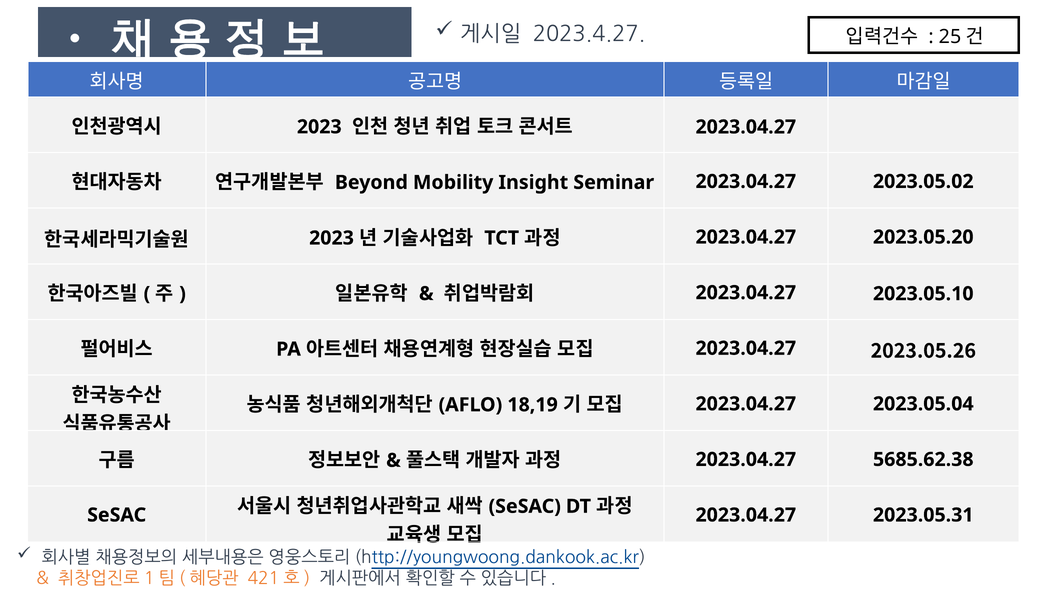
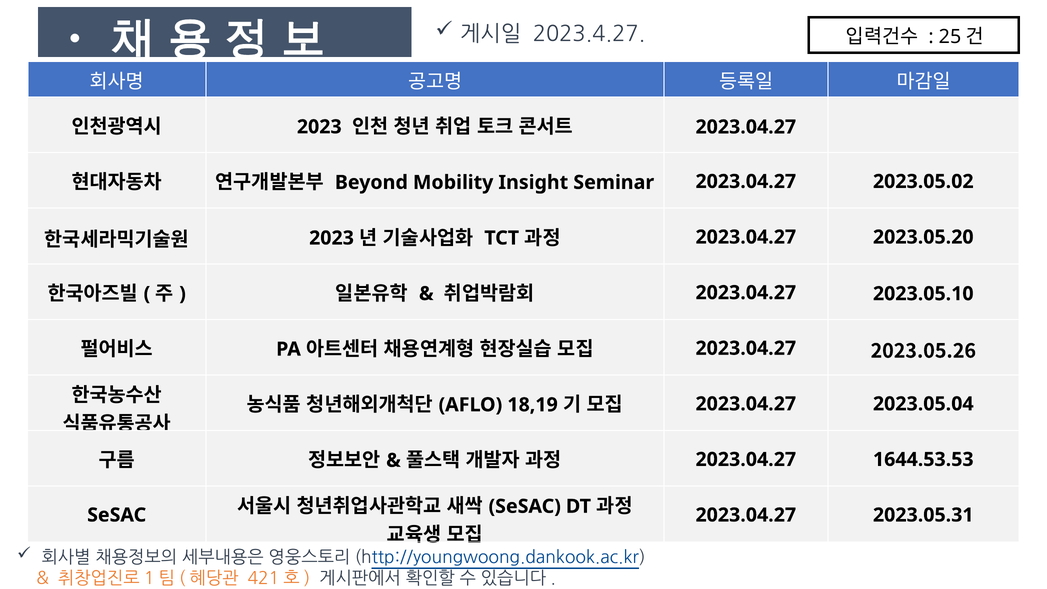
5685.62.38: 5685.62.38 -> 1644.53.53 (923, 459)
